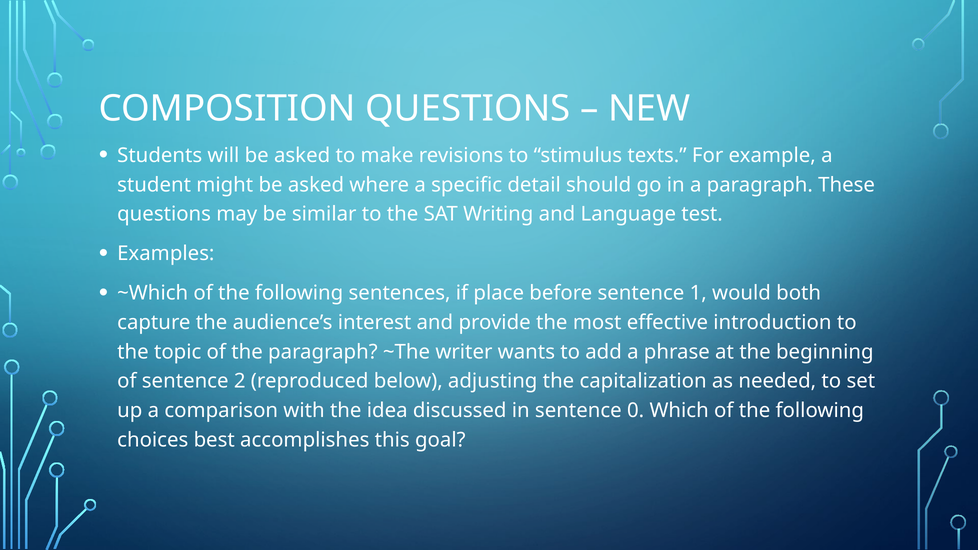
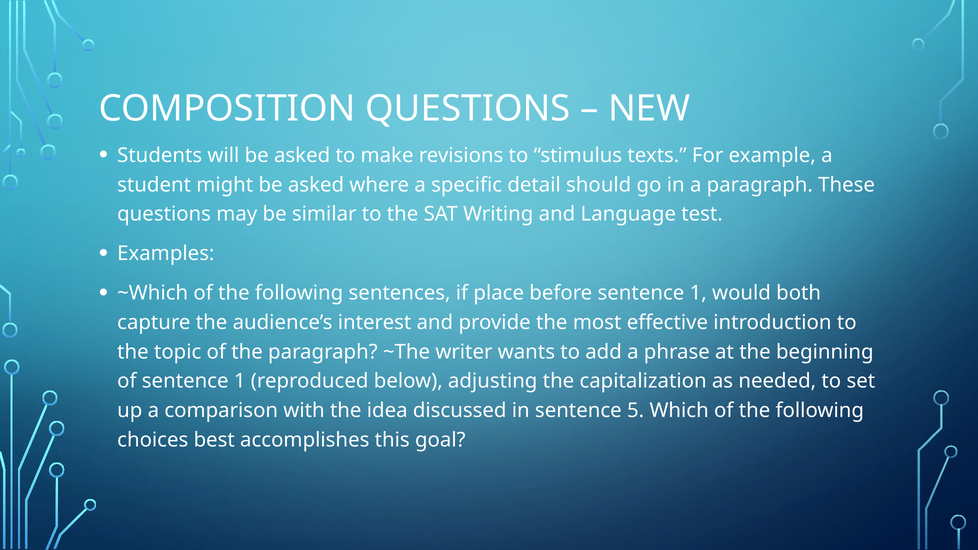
of sentence 2: 2 -> 1 (240, 381)
0: 0 -> 5 (636, 411)
